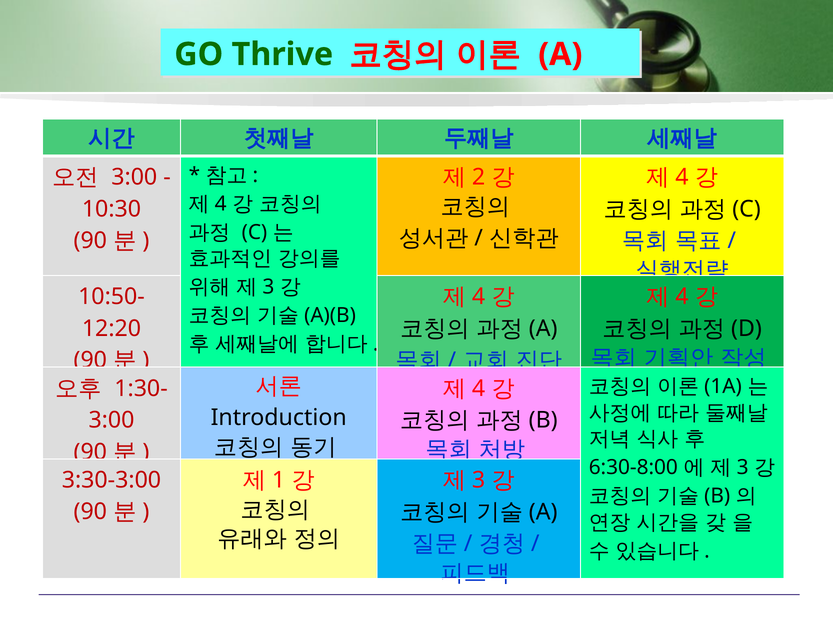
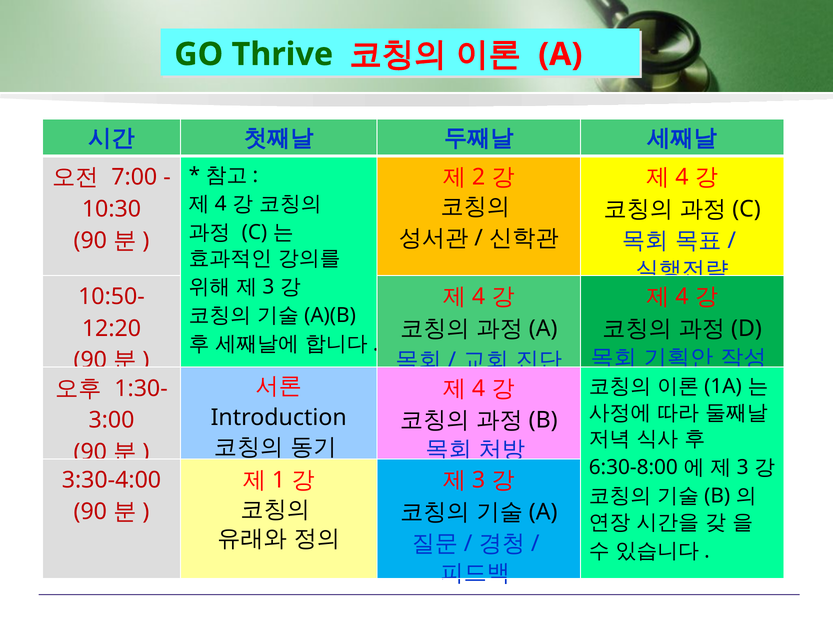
3:00: 3:00 -> 7:00 (134, 177)
3:30-3:00: 3:30-3:00 -> 3:30-4:00 (111, 480)
